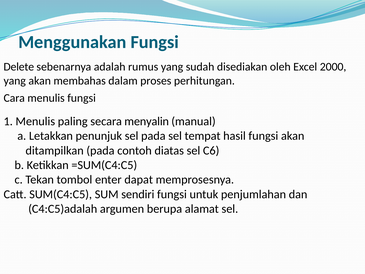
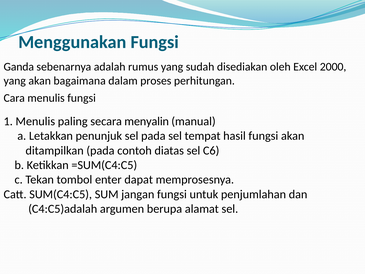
Delete: Delete -> Ganda (19, 67)
membahas: membahas -> bagaimana (80, 81)
sendiri: sendiri -> jangan (138, 194)
